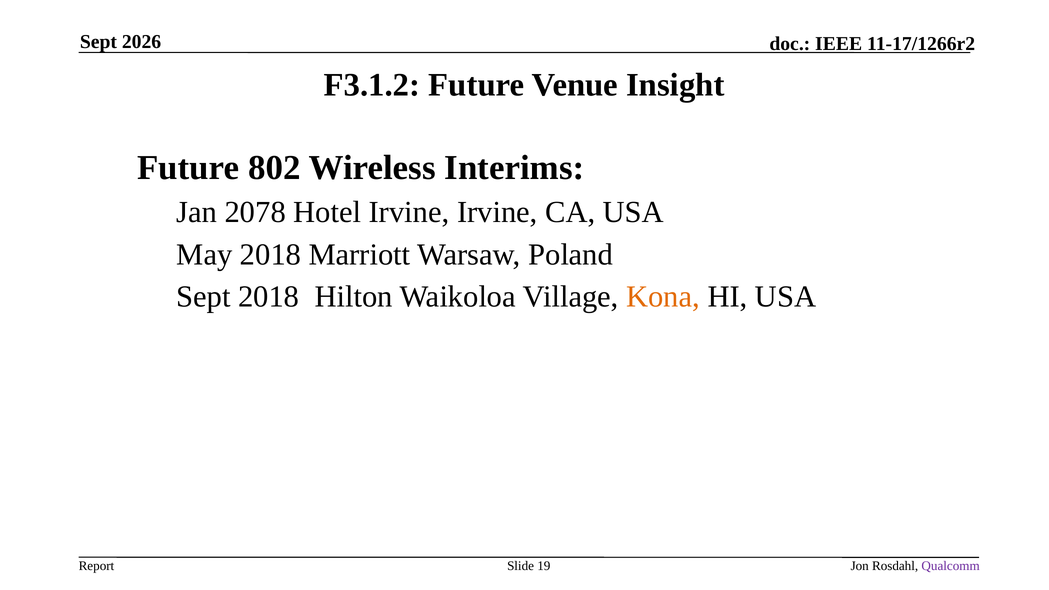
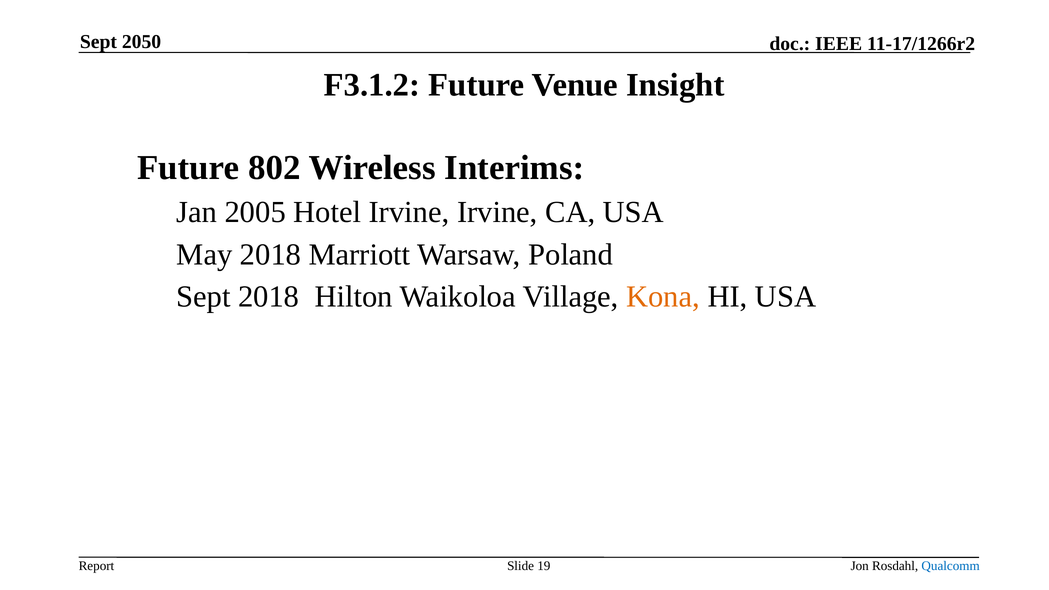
2026: 2026 -> 2050 (142, 42)
2078: 2078 -> 2005 (255, 212)
Qualcomm colour: purple -> blue (951, 566)
